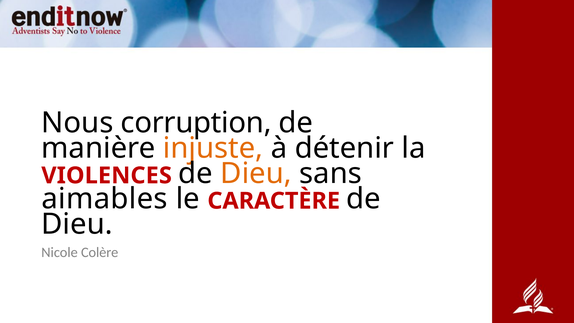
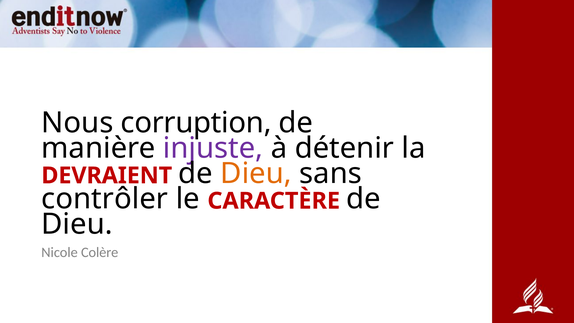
injuste colour: orange -> purple (213, 148)
VIOLENCES: VIOLENCES -> DEVRAIENT (107, 176)
aimables: aimables -> contrôler (105, 199)
